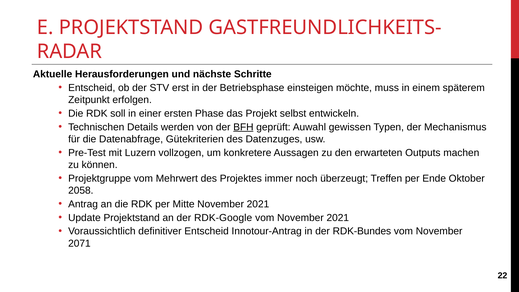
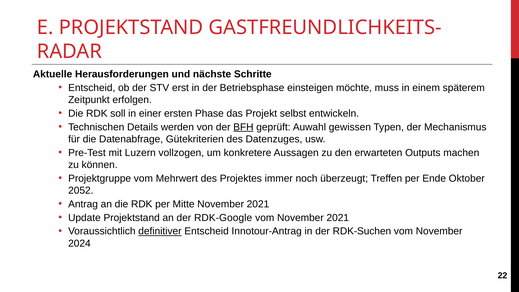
2058: 2058 -> 2052 (81, 191)
definitiver underline: none -> present (160, 231)
RDK-Bundes: RDK-Bundes -> RDK-Suchen (362, 231)
2071: 2071 -> 2024 (79, 243)
